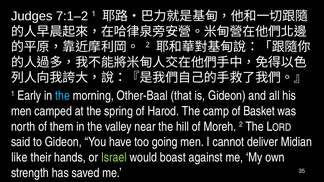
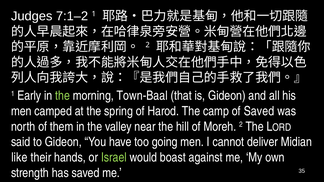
the colour: light blue -> light green (63, 96)
Other-Baal: Other-Baal -> Town-Baal (142, 96)
of Basket: Basket -> Saved (259, 111)
